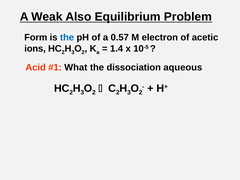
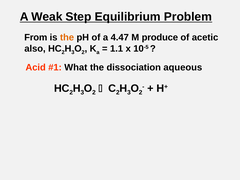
Also: Also -> Step (78, 17)
Form: Form -> From (36, 37)
the colour: blue -> orange (67, 37)
0.57: 0.57 -> 4.47 (120, 37)
electron: electron -> produce (160, 37)
ions: ions -> also (35, 49)
1.4: 1.4 -> 1.1 (117, 49)
